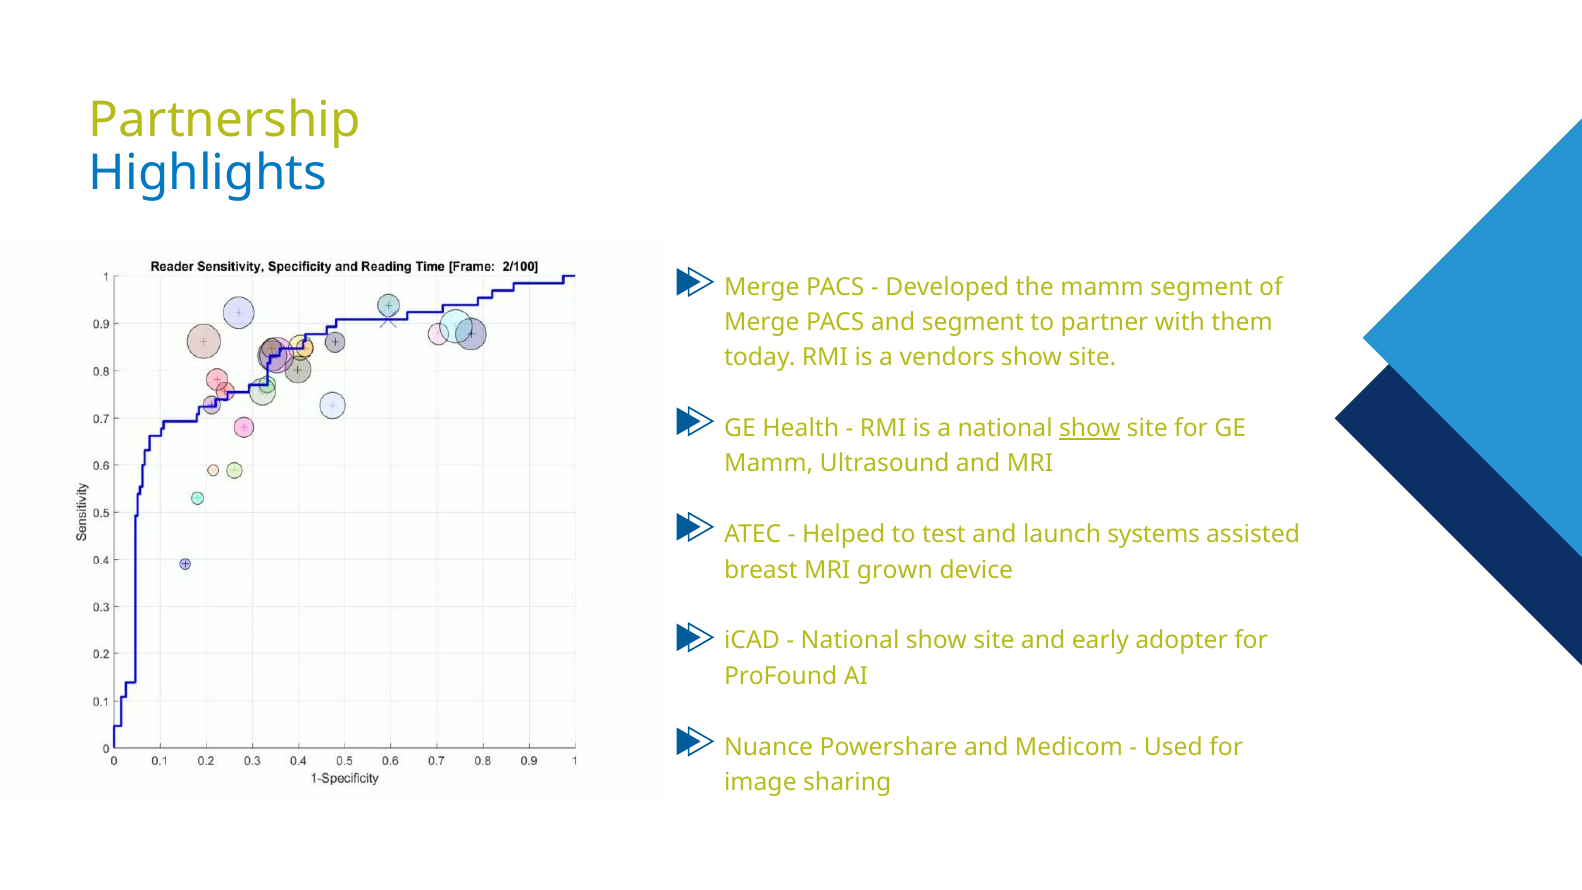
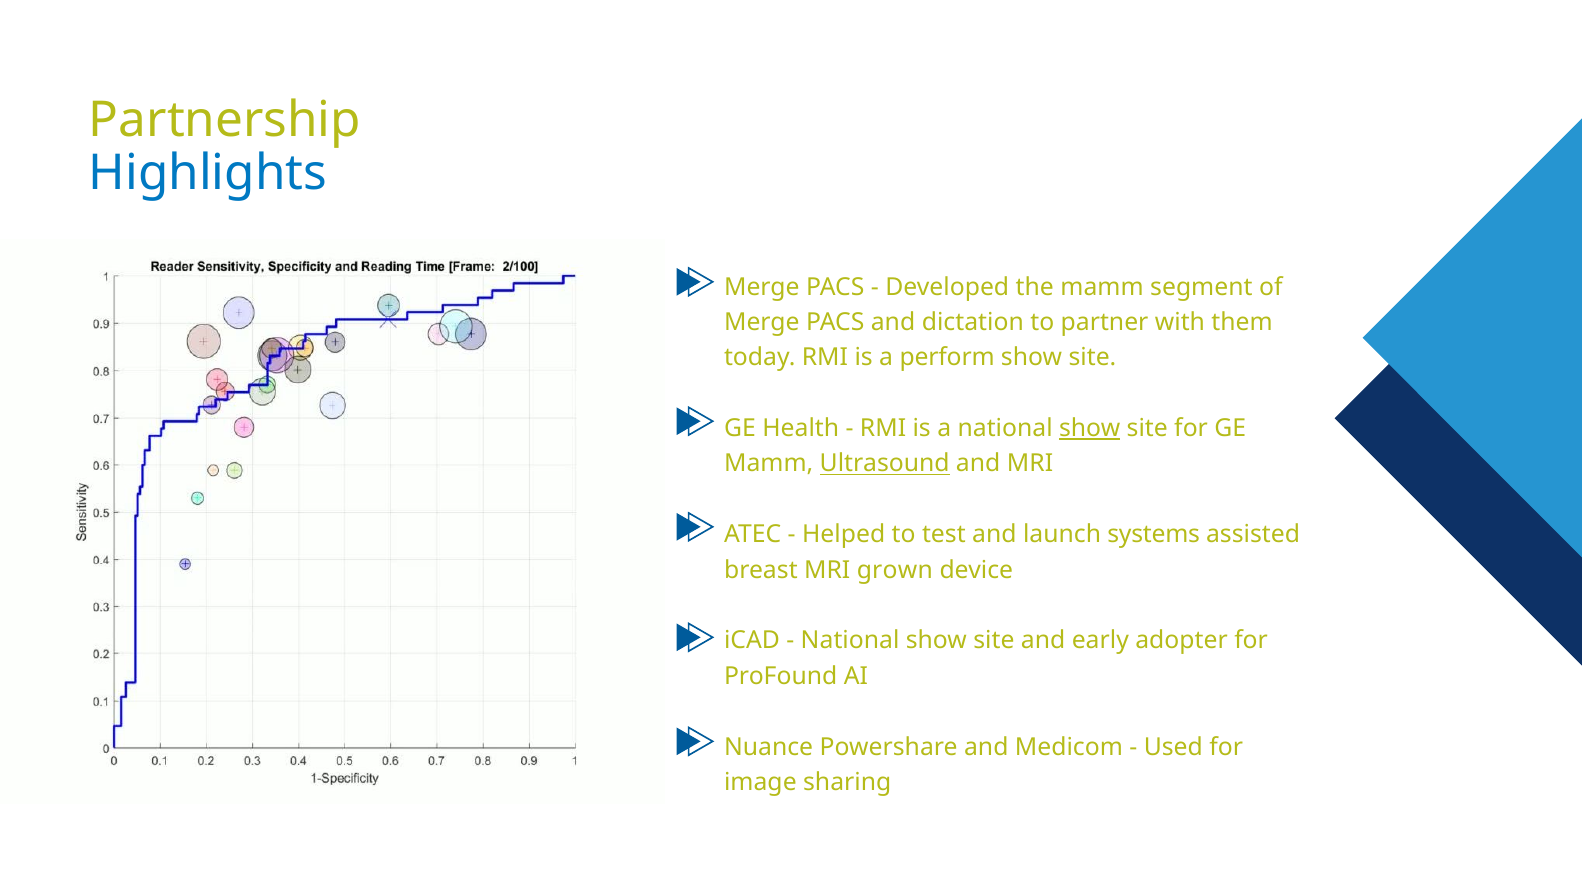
and segment: segment -> dictation (973, 322)
vendors: vendors -> perform (947, 358)
Ultrasound underline: none -> present (885, 464)
